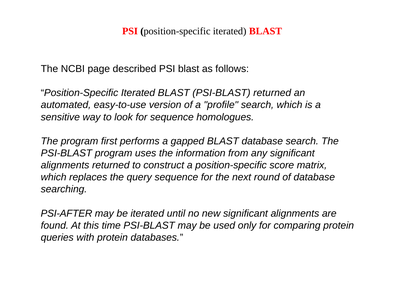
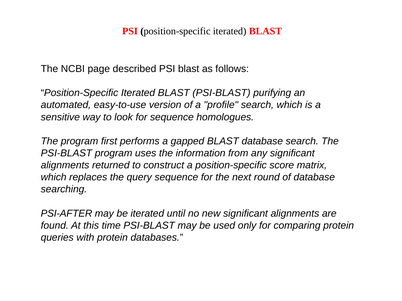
PSI-BLAST returned: returned -> purifying (272, 93)
